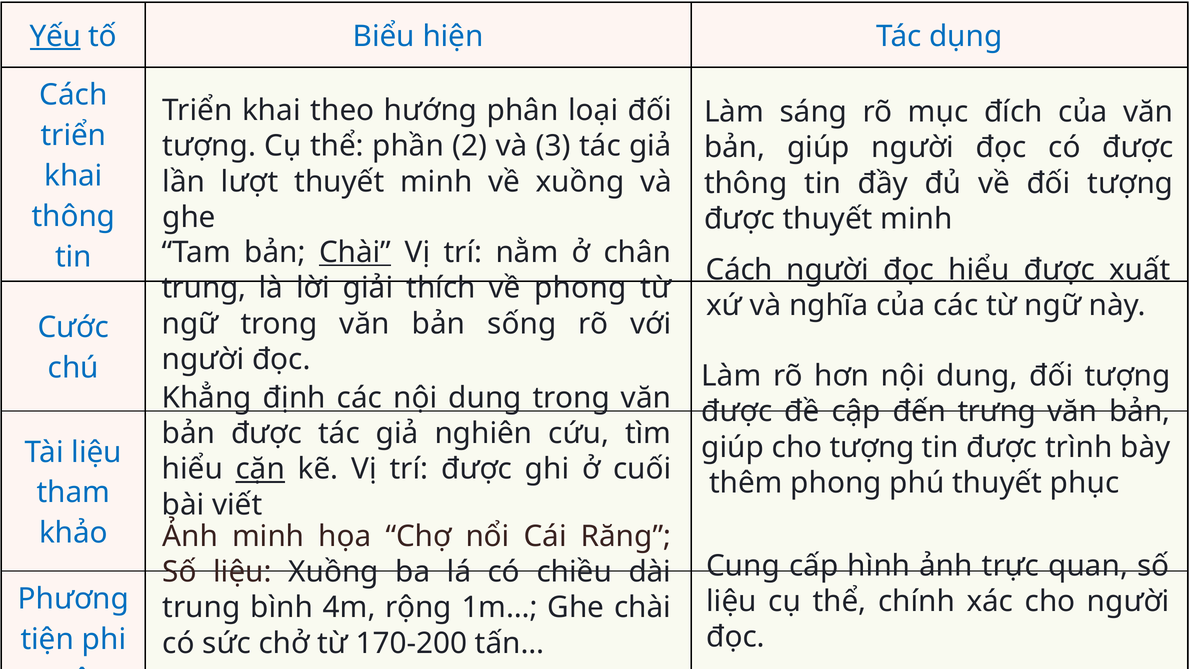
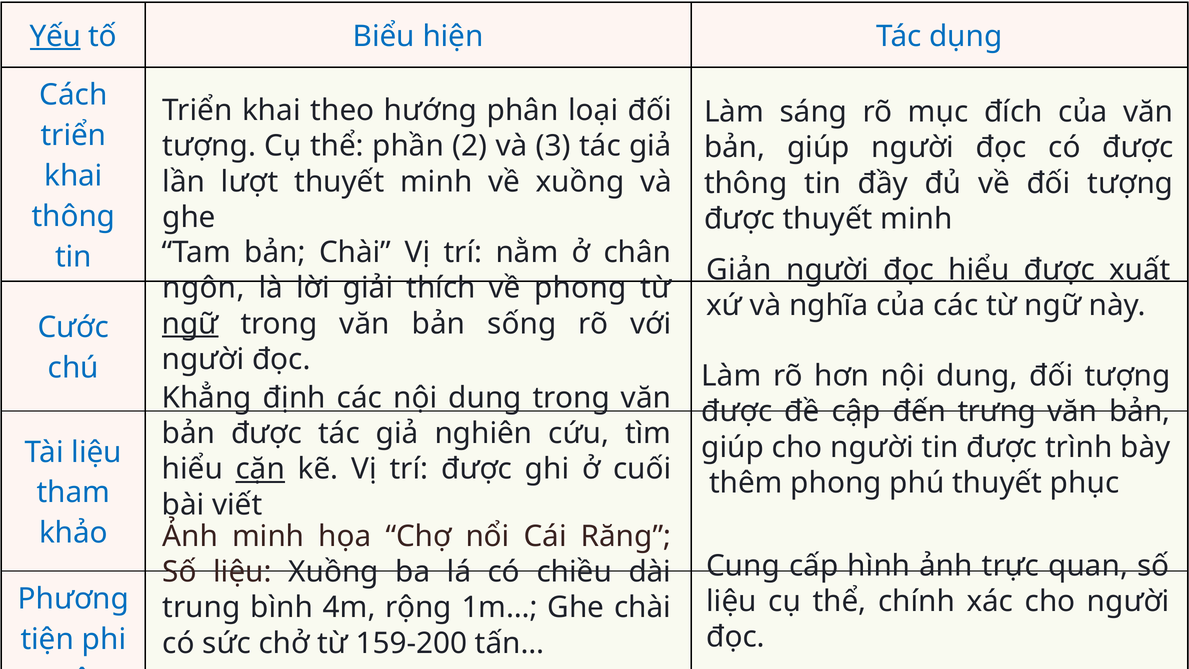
Chài underline: present -> none (355, 252)
Cách: Cách -> Giản (739, 270)
trung: trung -> ngôn (204, 288)
ngữ underline: none -> present (190, 324)
giúp cho tượng: tượng -> người (872, 447)
170-200: 170-200 -> 159-200 (411, 643)
